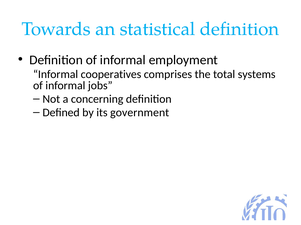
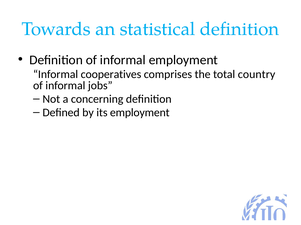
systems: systems -> country (257, 74)
its government: government -> employment (140, 113)
